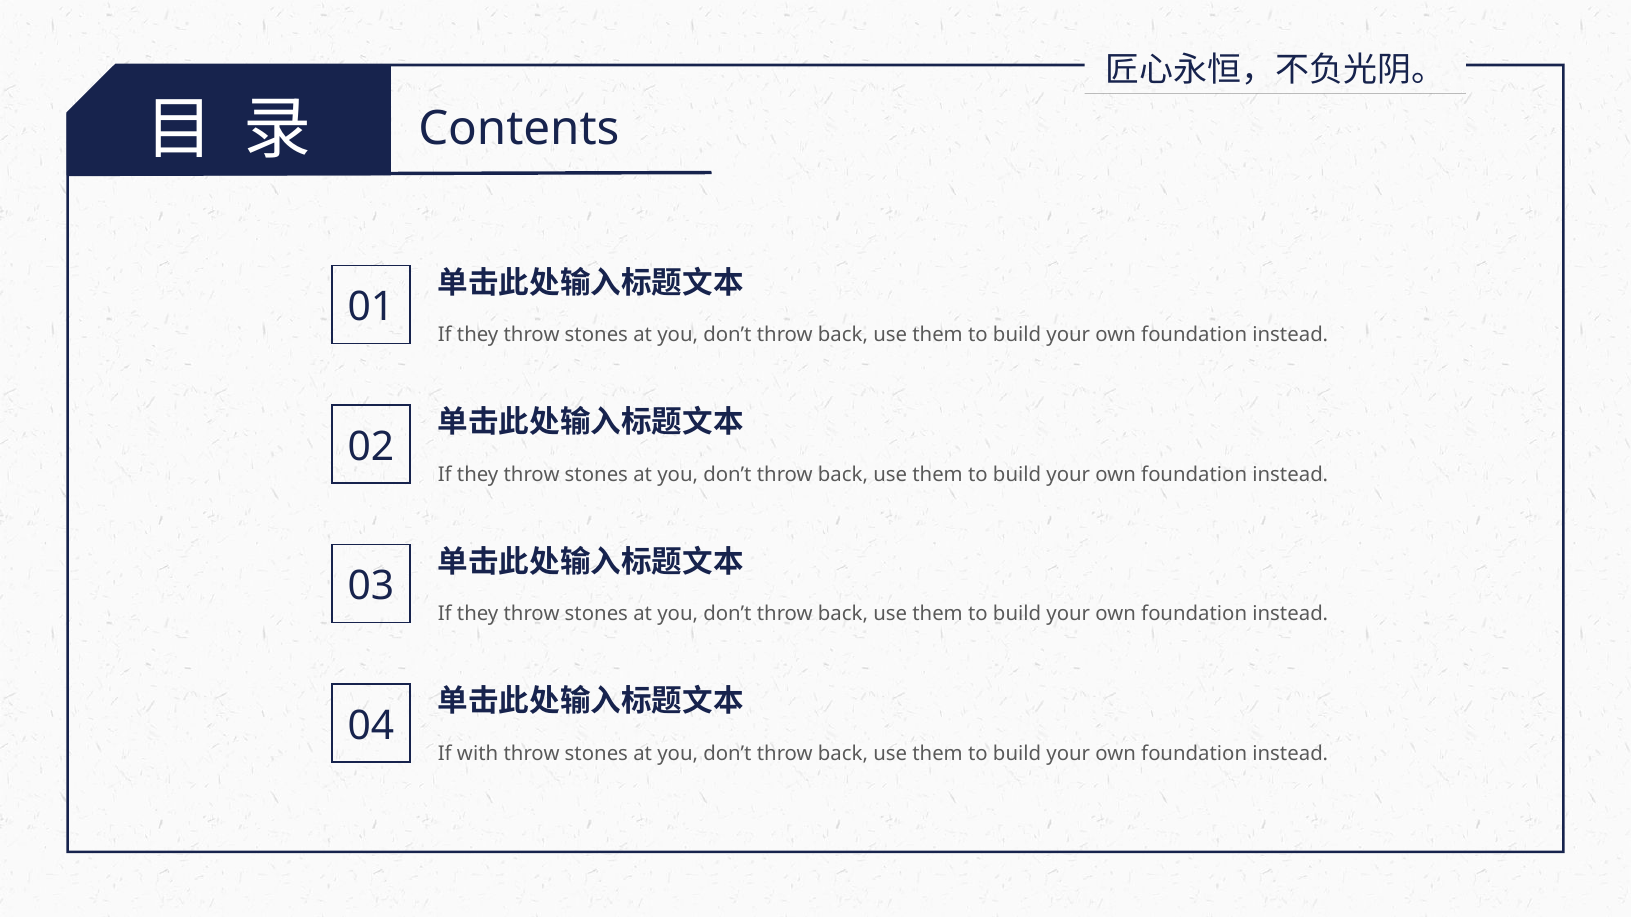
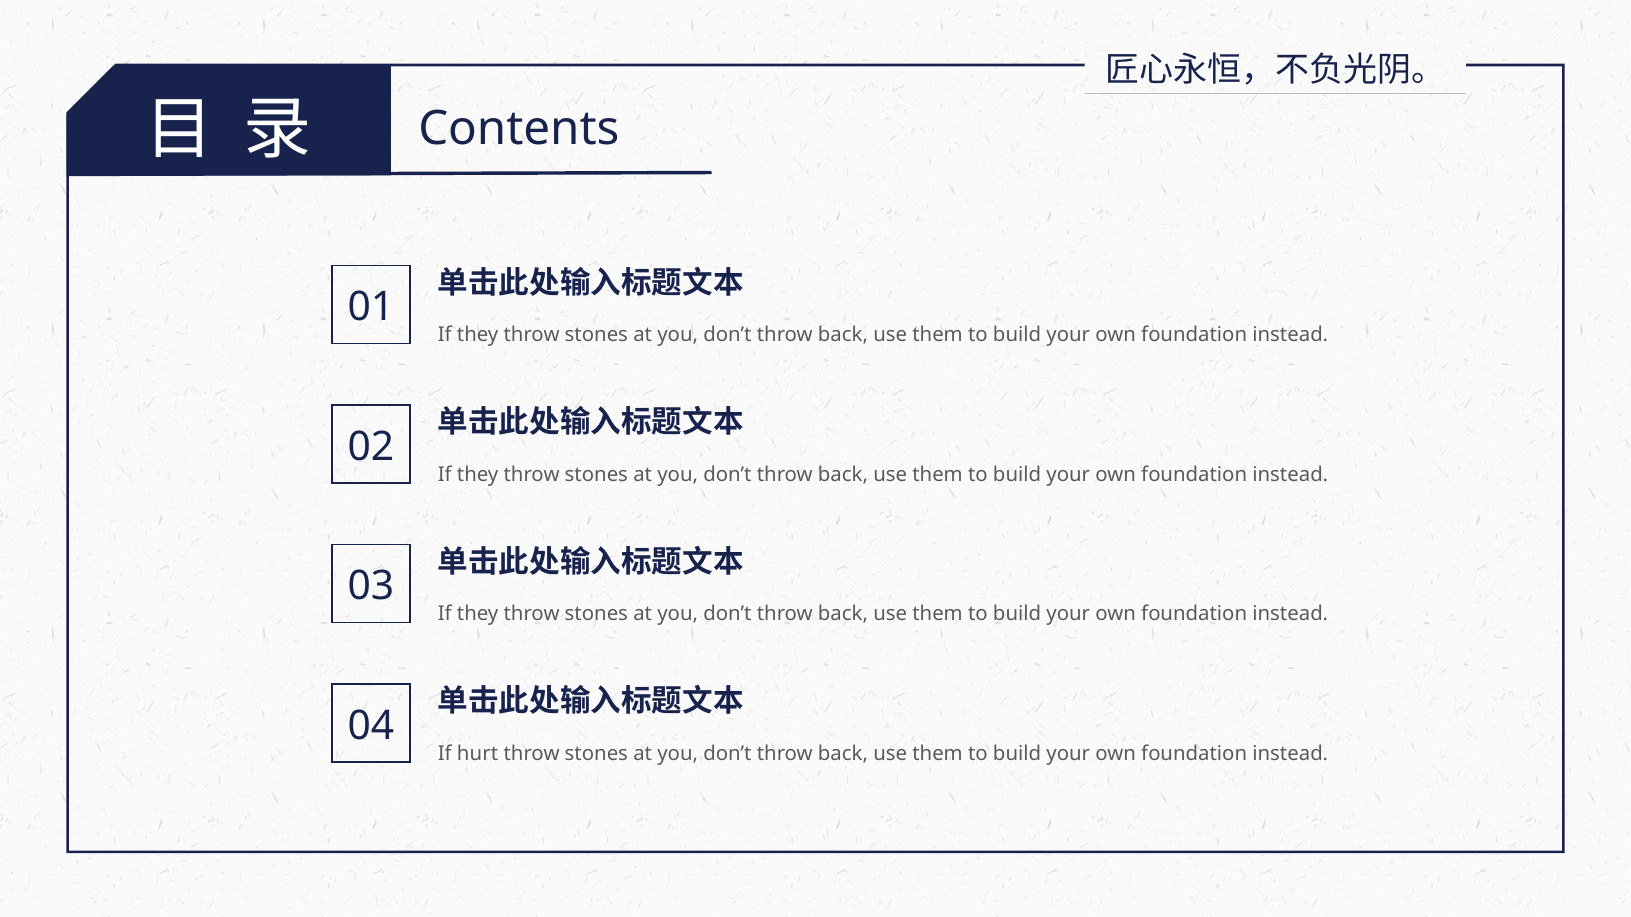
with: with -> hurt (478, 754)
